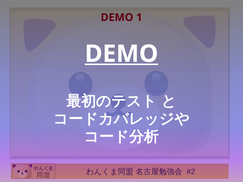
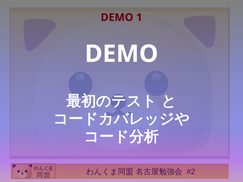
DEMO underline: present -> none (121, 54)
